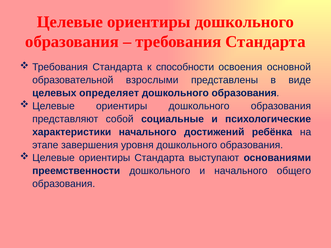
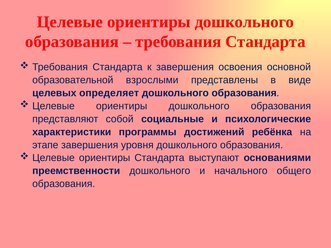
к способности: способности -> завершения (185, 67)
характеристики начального: начального -> программы (148, 132)
